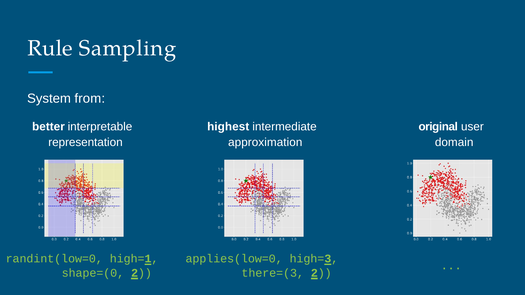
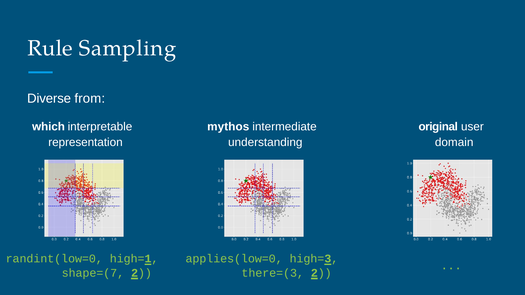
System: System -> Diverse (49, 99)
better: better -> which (49, 127)
highest: highest -> mythos (228, 127)
approximation: approximation -> understanding (265, 143)
shape=(0: shape=(0 -> shape=(7 (93, 273)
